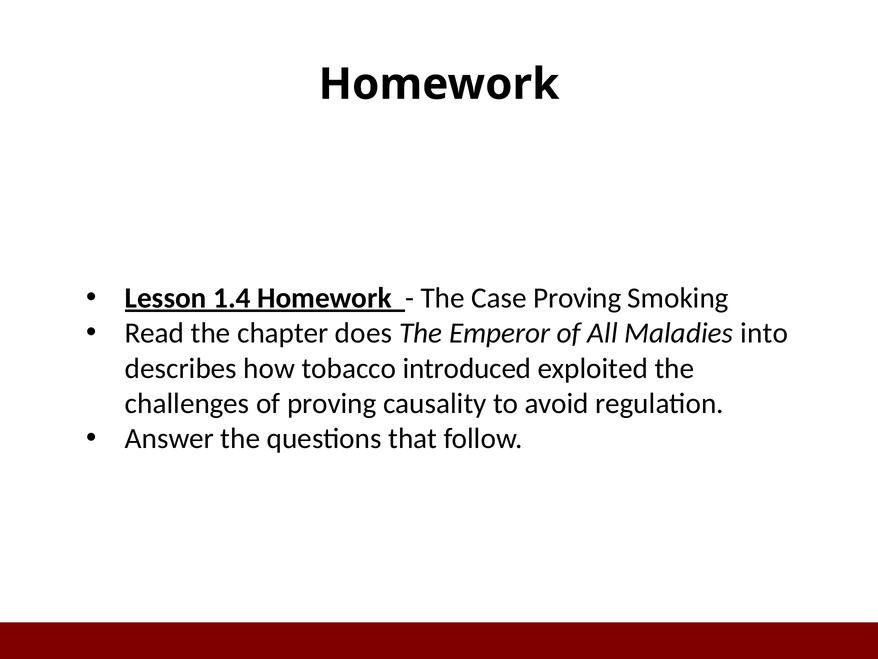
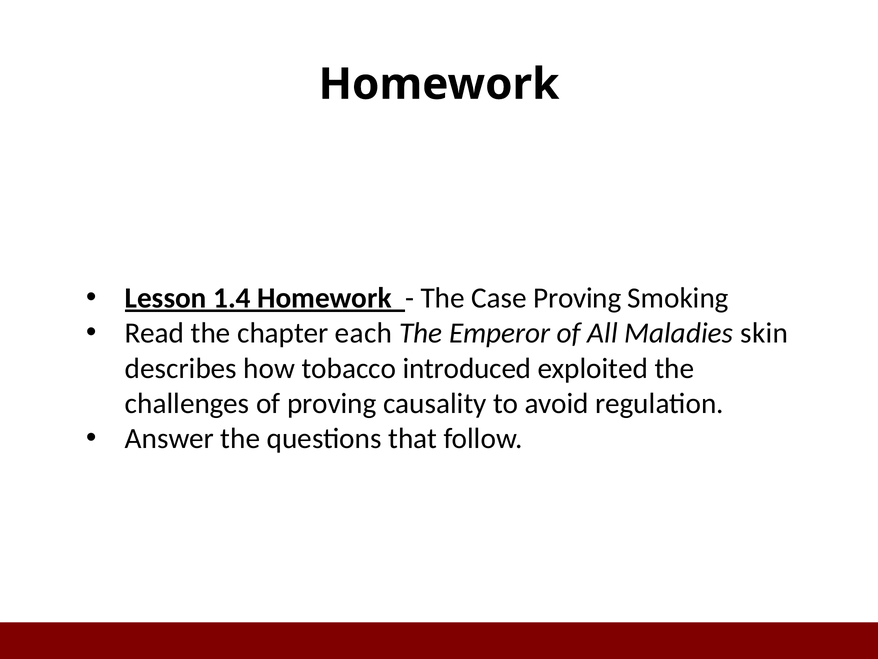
does: does -> each (364, 333)
into: into -> skin (764, 333)
